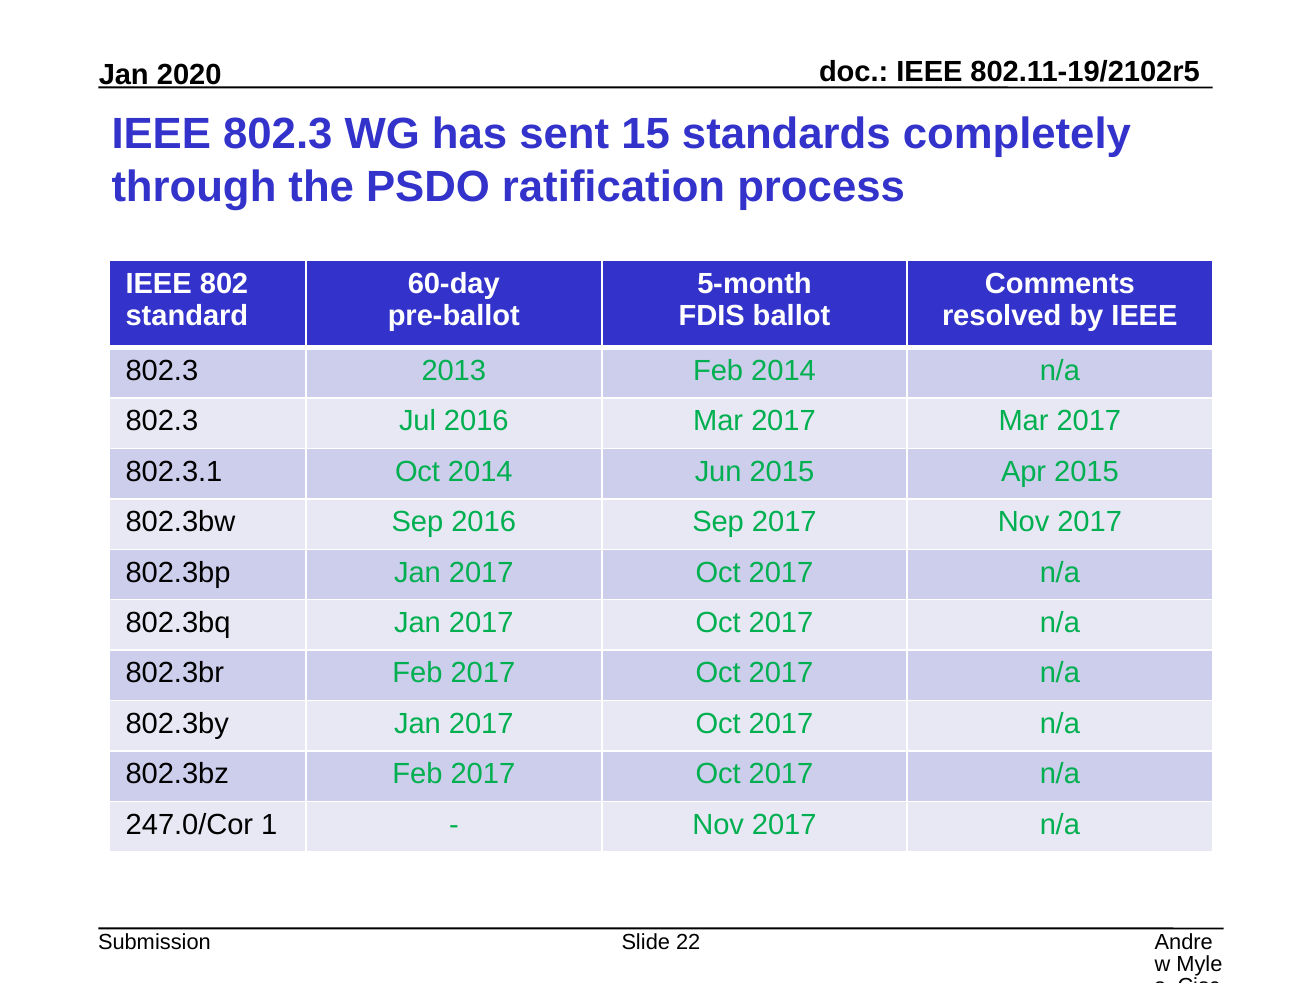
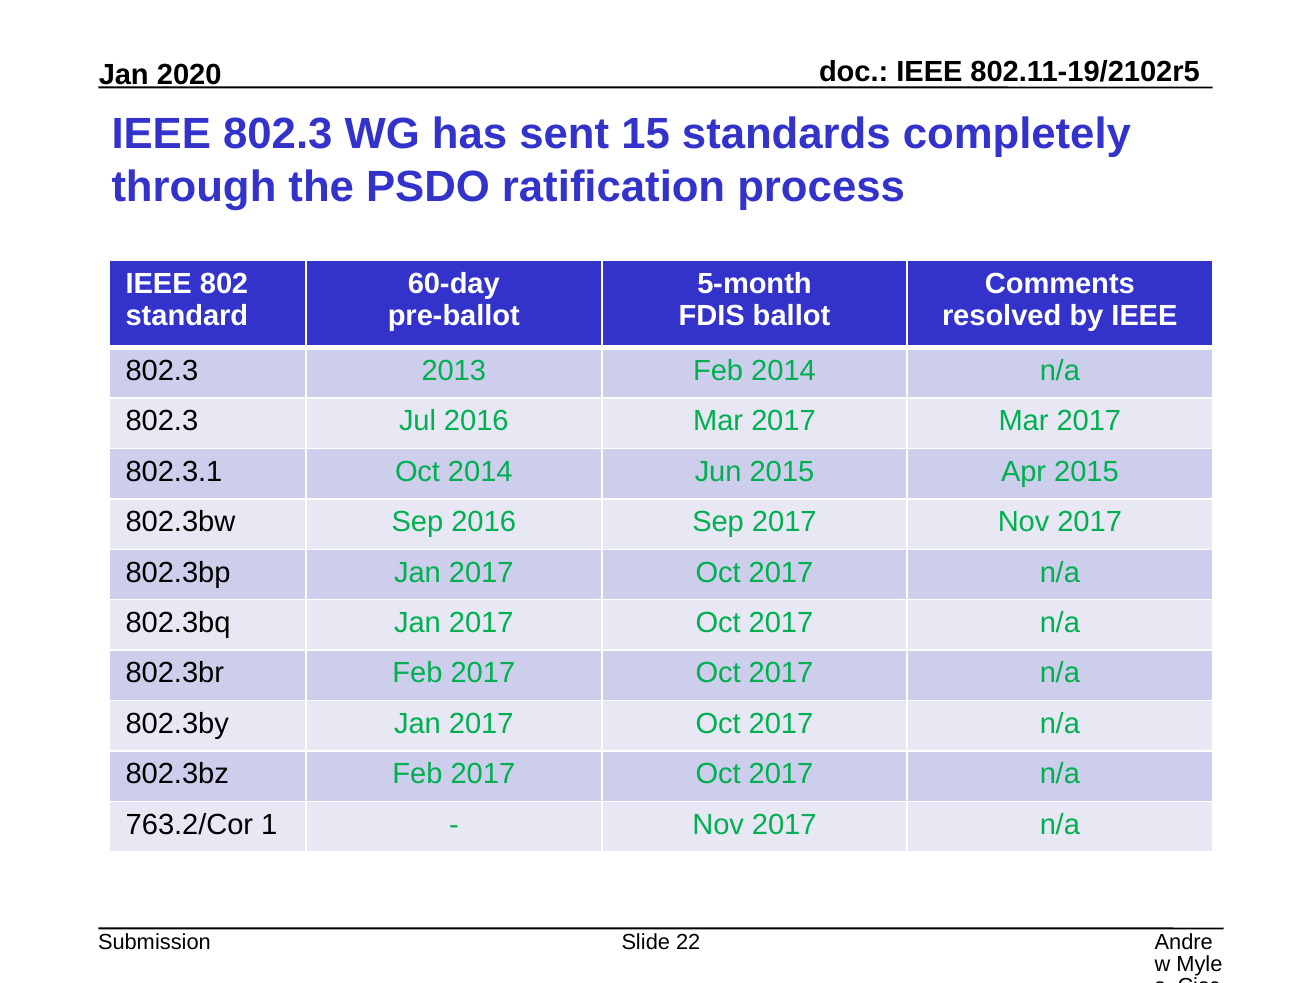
247.0/Cor: 247.0/Cor -> 763.2/Cor (189, 825)
